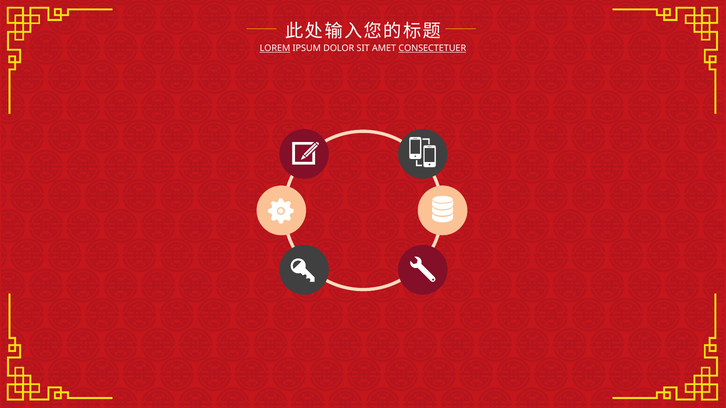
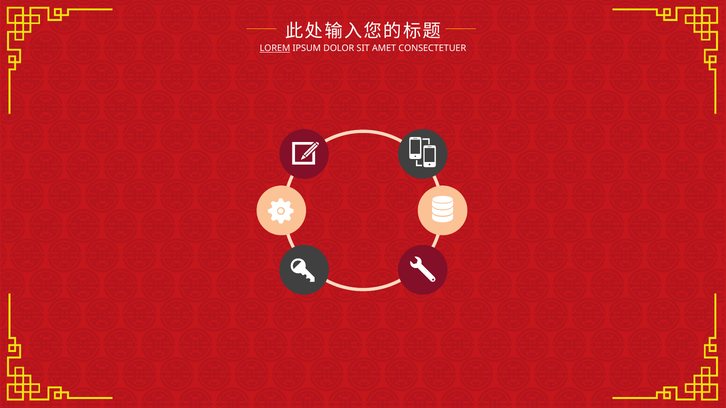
CONSECTETUER underline: present -> none (432, 48)
